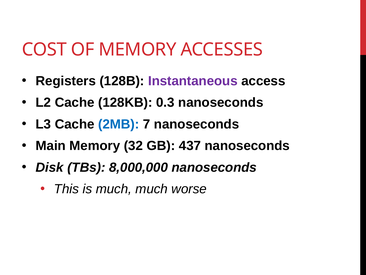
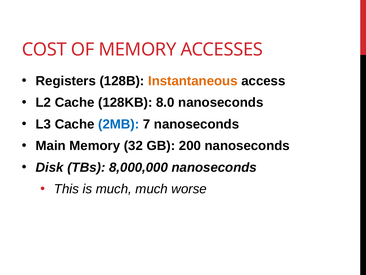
Instantaneous colour: purple -> orange (193, 81)
0.3: 0.3 -> 8.0 (165, 102)
437: 437 -> 200 (190, 146)
